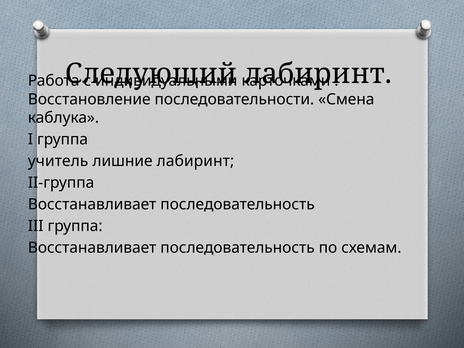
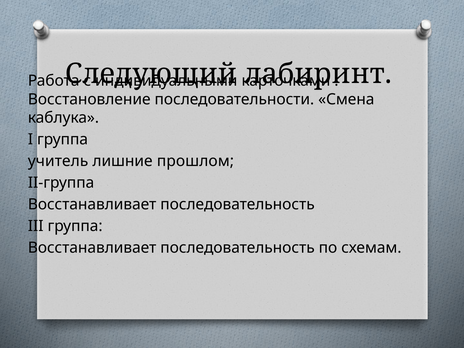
лишние лабиринт: лабиринт -> прошлом (195, 161)
